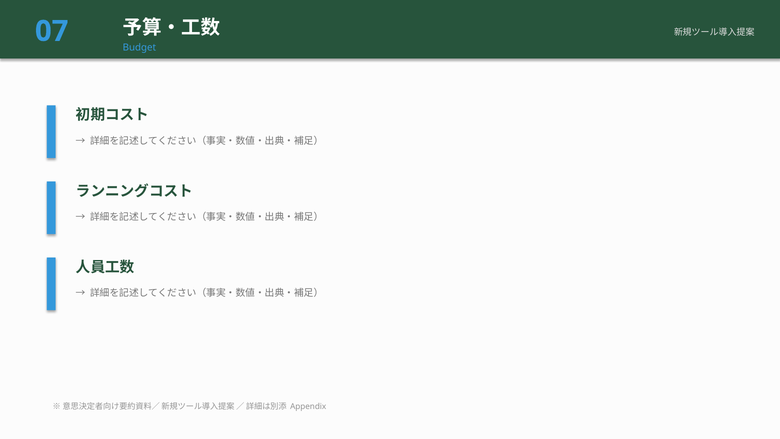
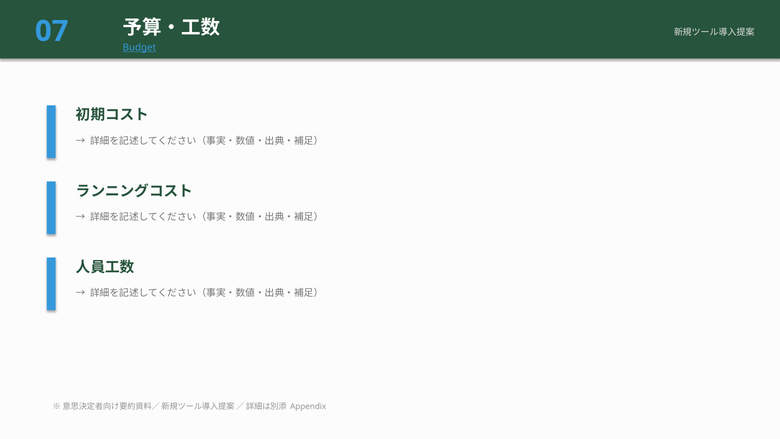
Budget underline: none -> present (139, 47)
